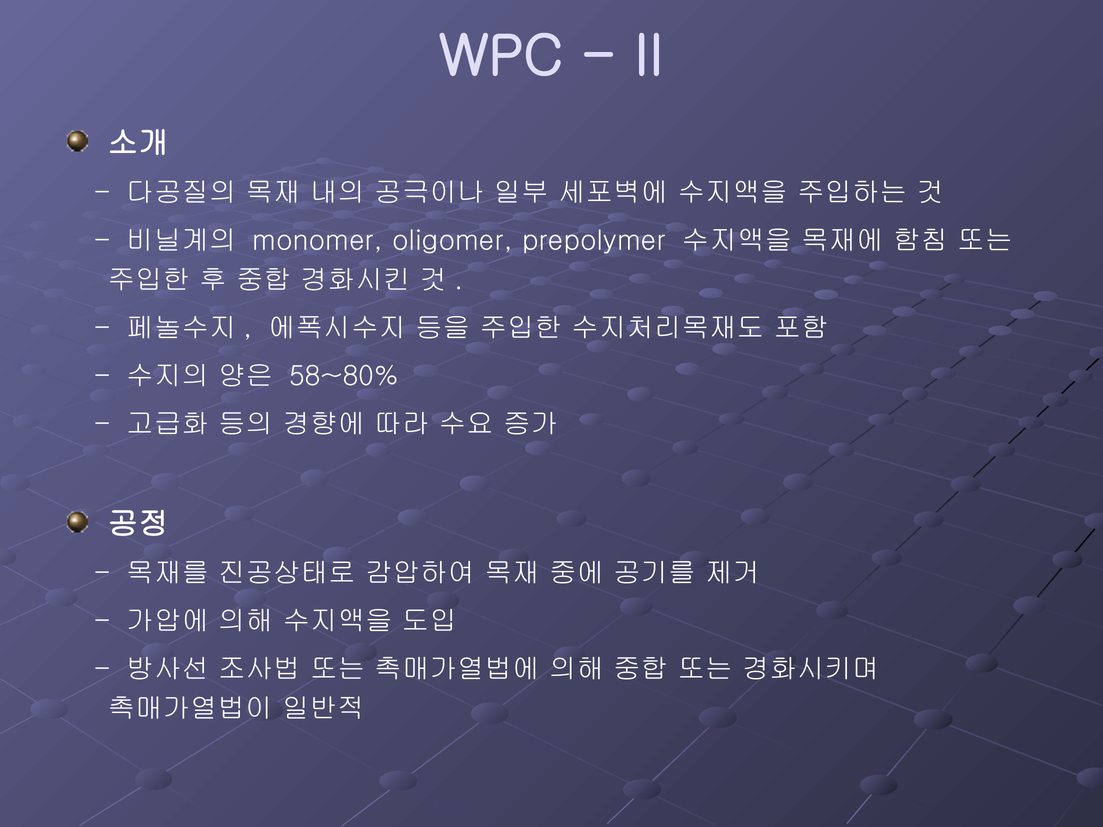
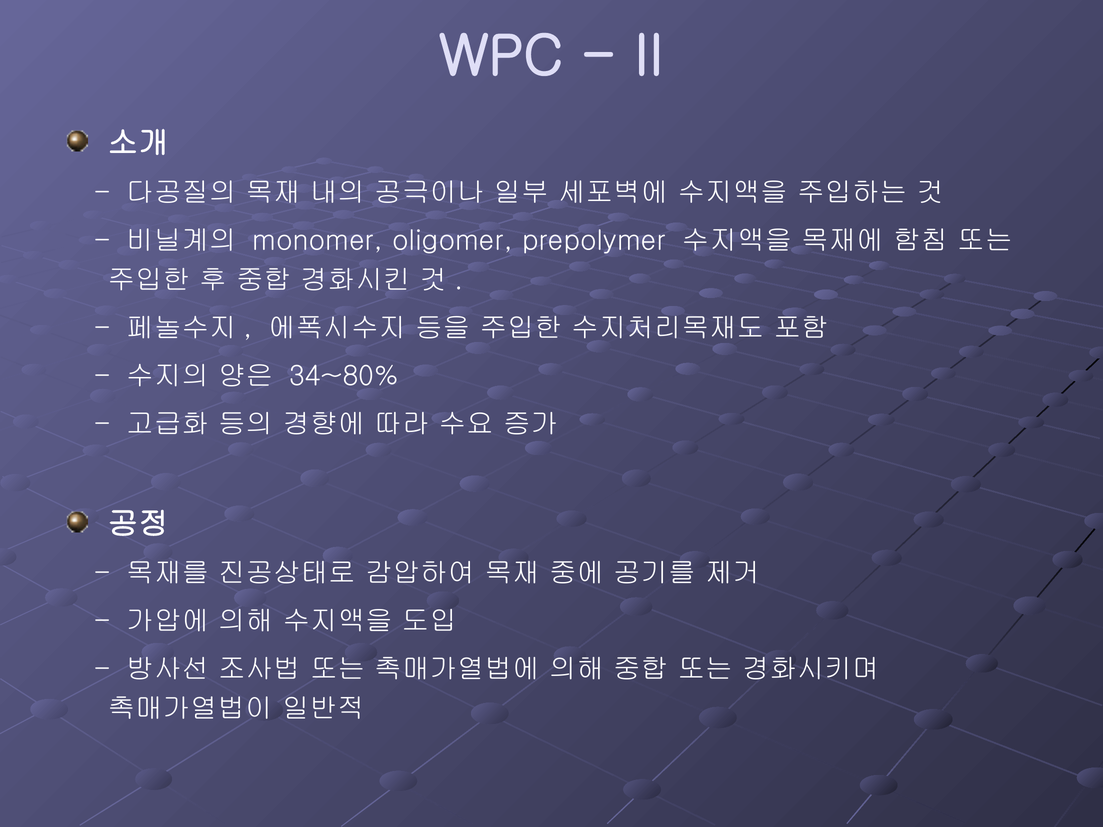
58~80%: 58~80% -> 34~80% (344, 376)
